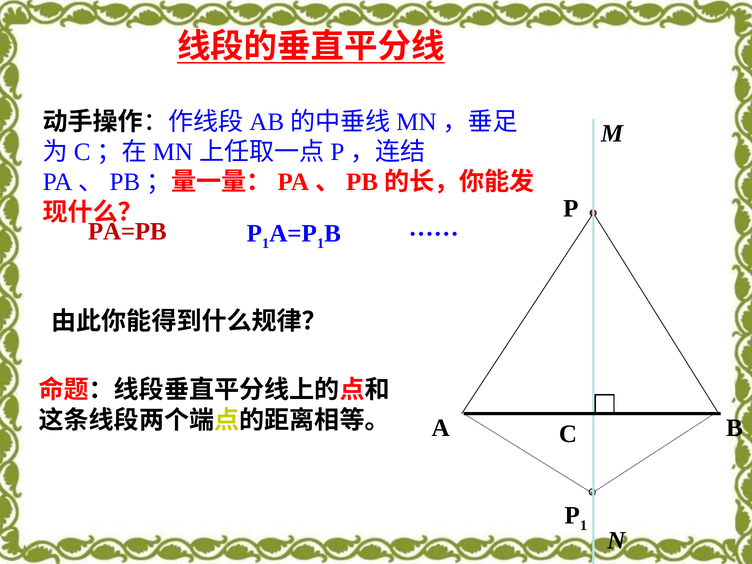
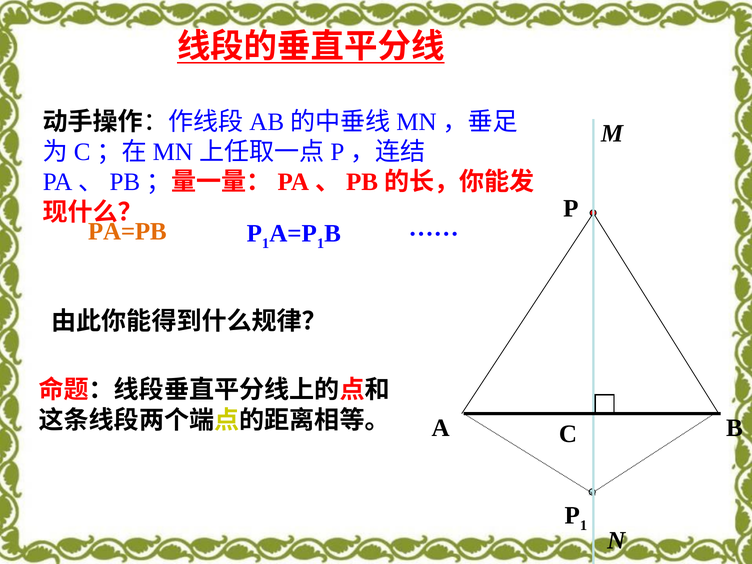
PA=PB colour: red -> orange (127, 231)
